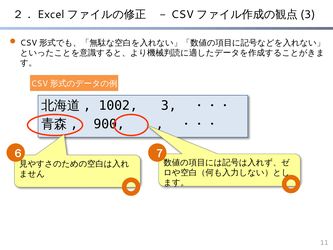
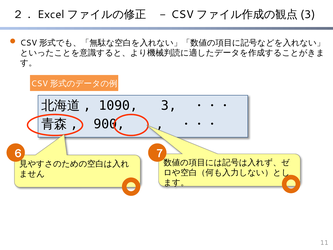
1002: 1002 -> 1090 (118, 106)
